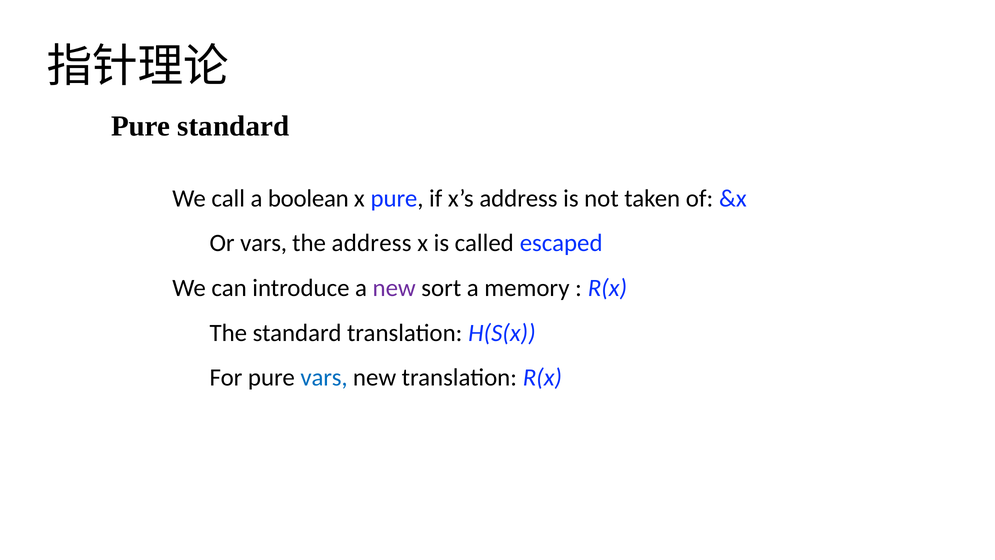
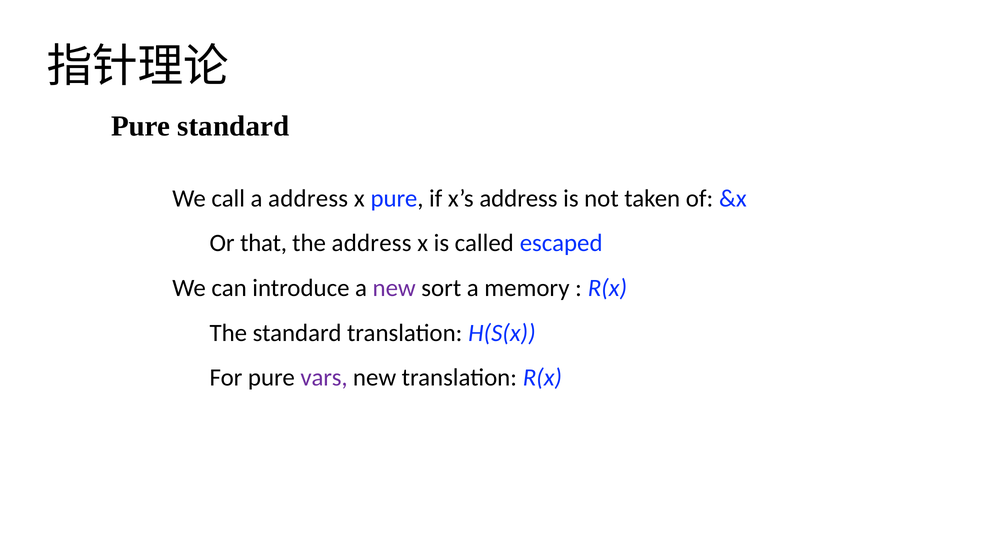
a boolean: boolean -> address (308, 198)
Or vars: vars -> that (264, 243)
vars colour: blue -> purple (324, 377)
